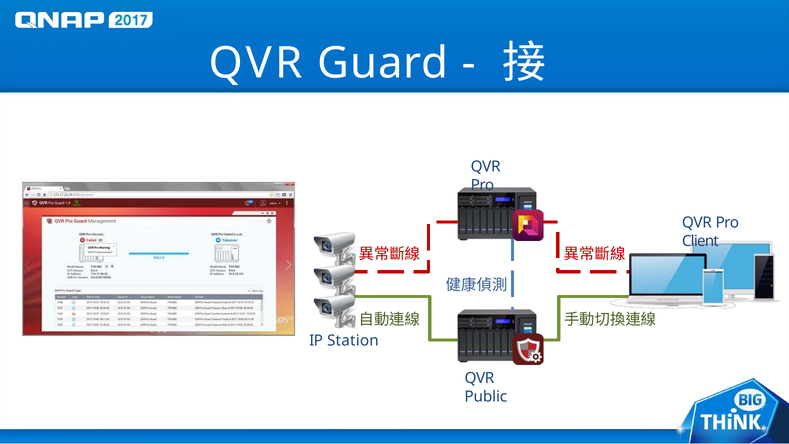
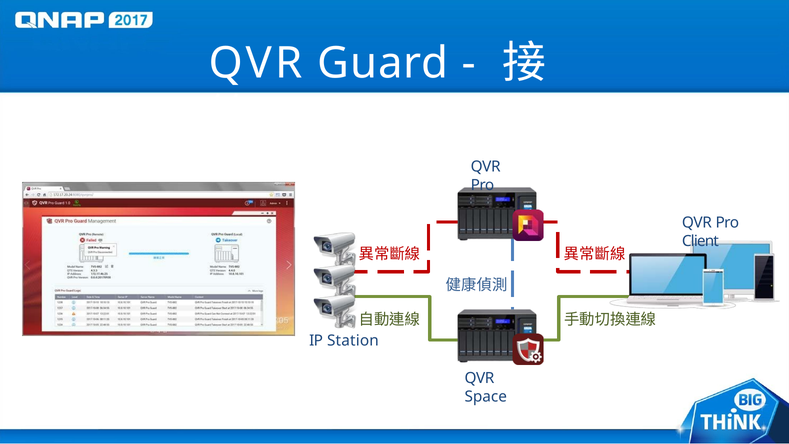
Public: Public -> Space (486, 396)
